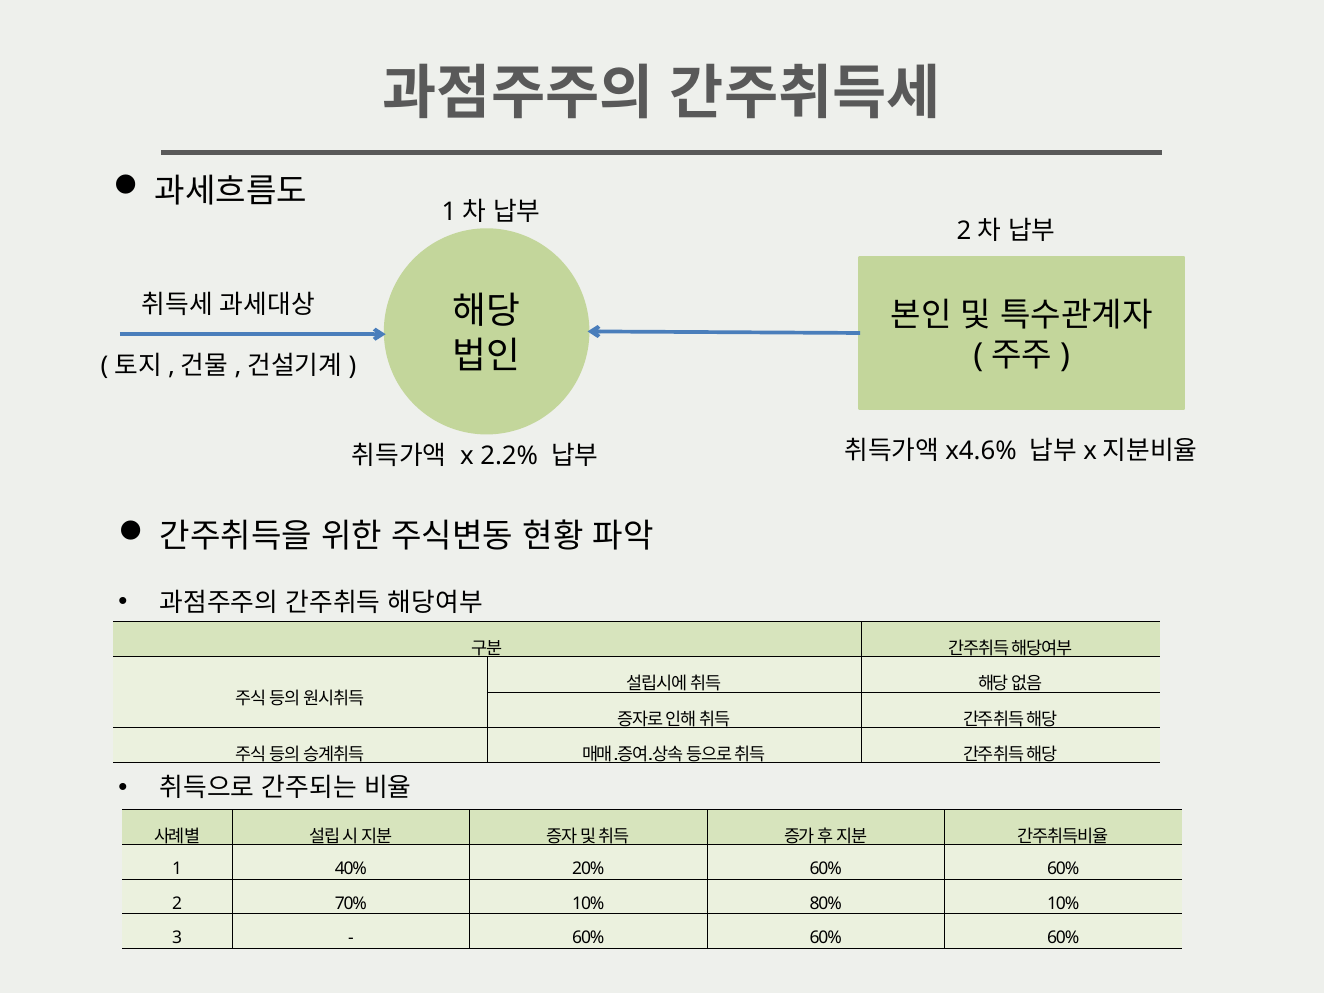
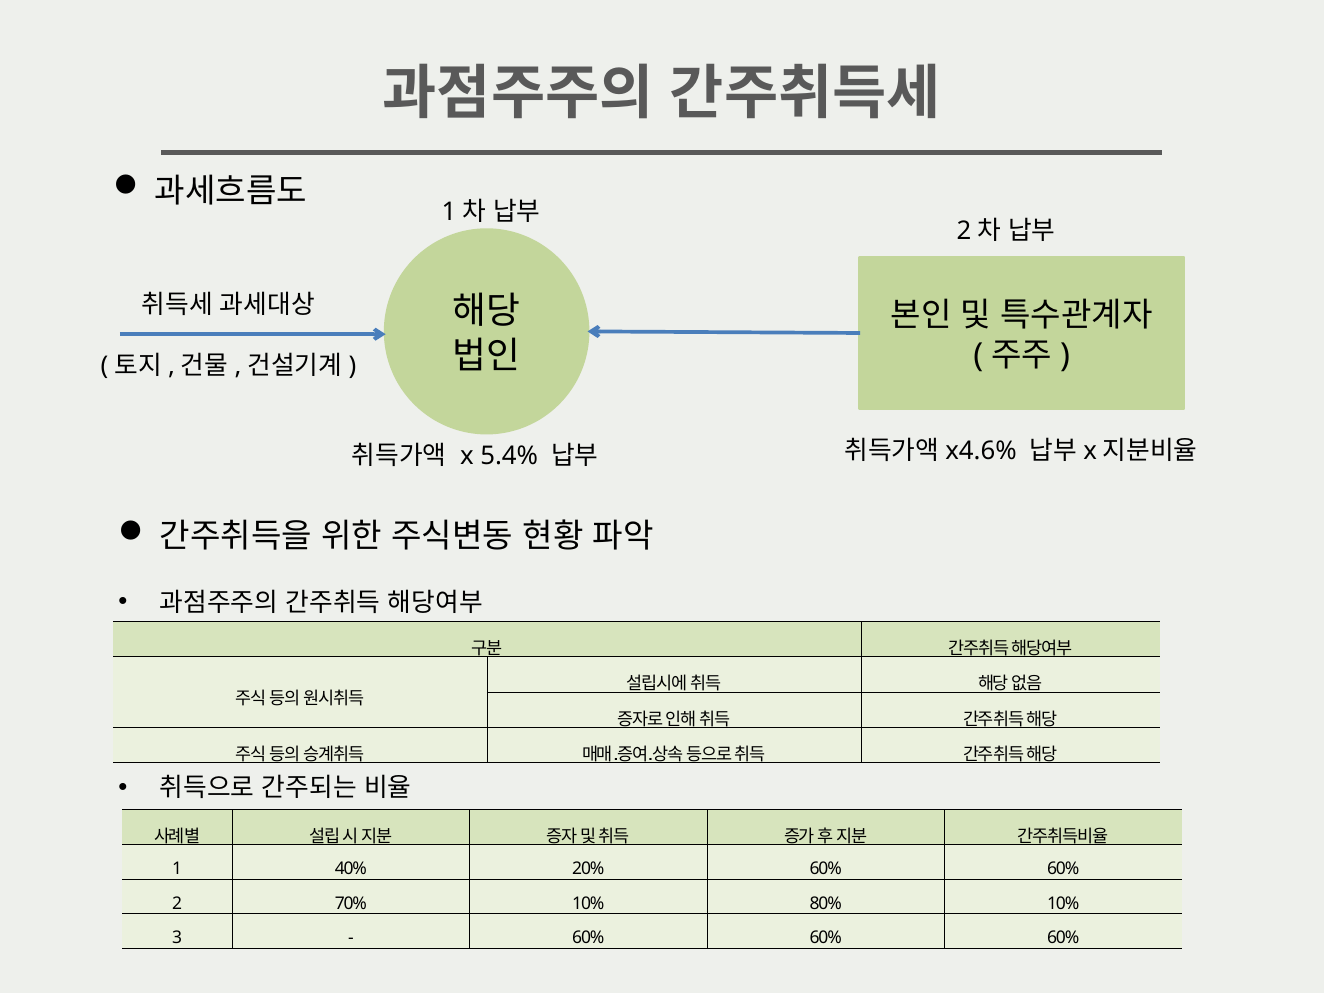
2.2%: 2.2% -> 5.4% (509, 456)
